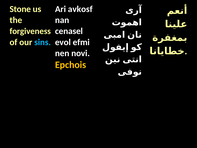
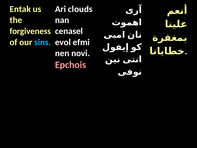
Stone: Stone -> Entak (20, 9)
avkosf: avkosf -> clouds (80, 9)
Epchois colour: yellow -> pink (71, 65)
